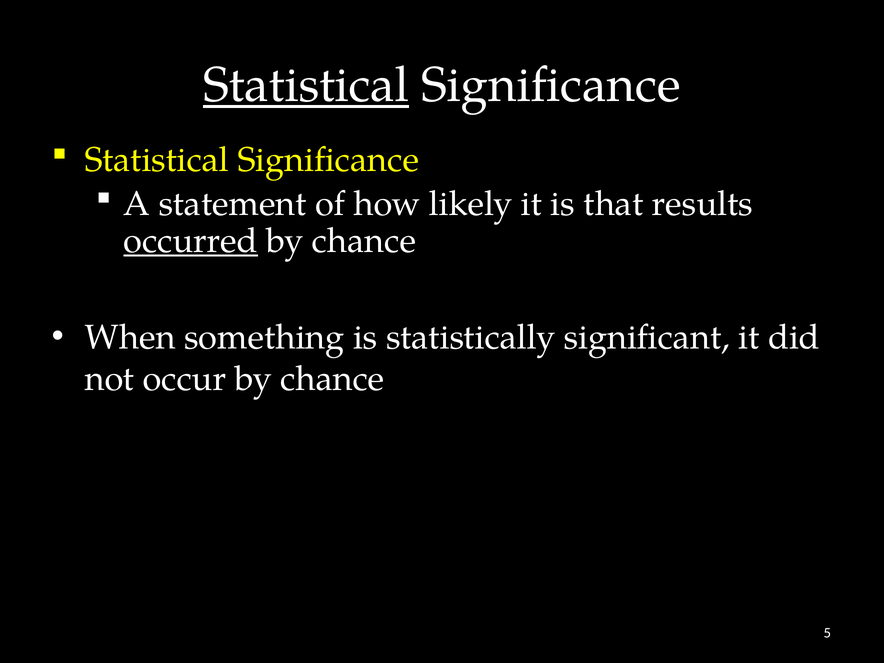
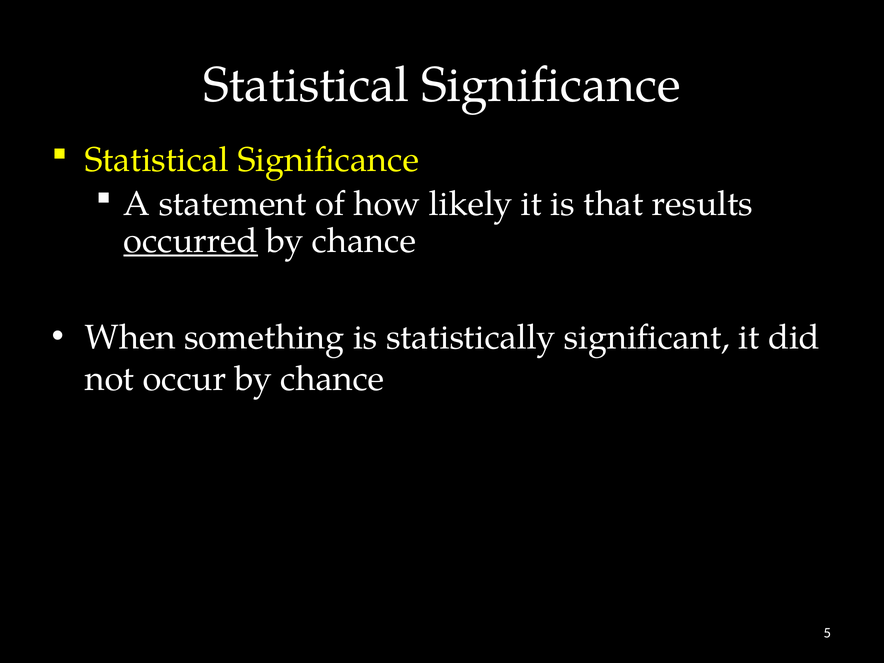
Statistical underline: present -> none (306, 85)
